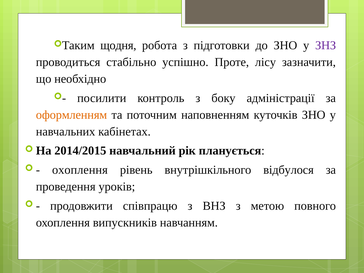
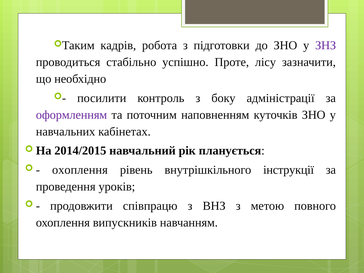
щодня: щодня -> кадрів (118, 45)
оформленням colour: orange -> purple (72, 115)
відбулося: відбулося -> інструкції (289, 170)
